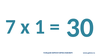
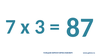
1: 1 -> 3 (40, 27)
30: 30 -> 87 (80, 28)
